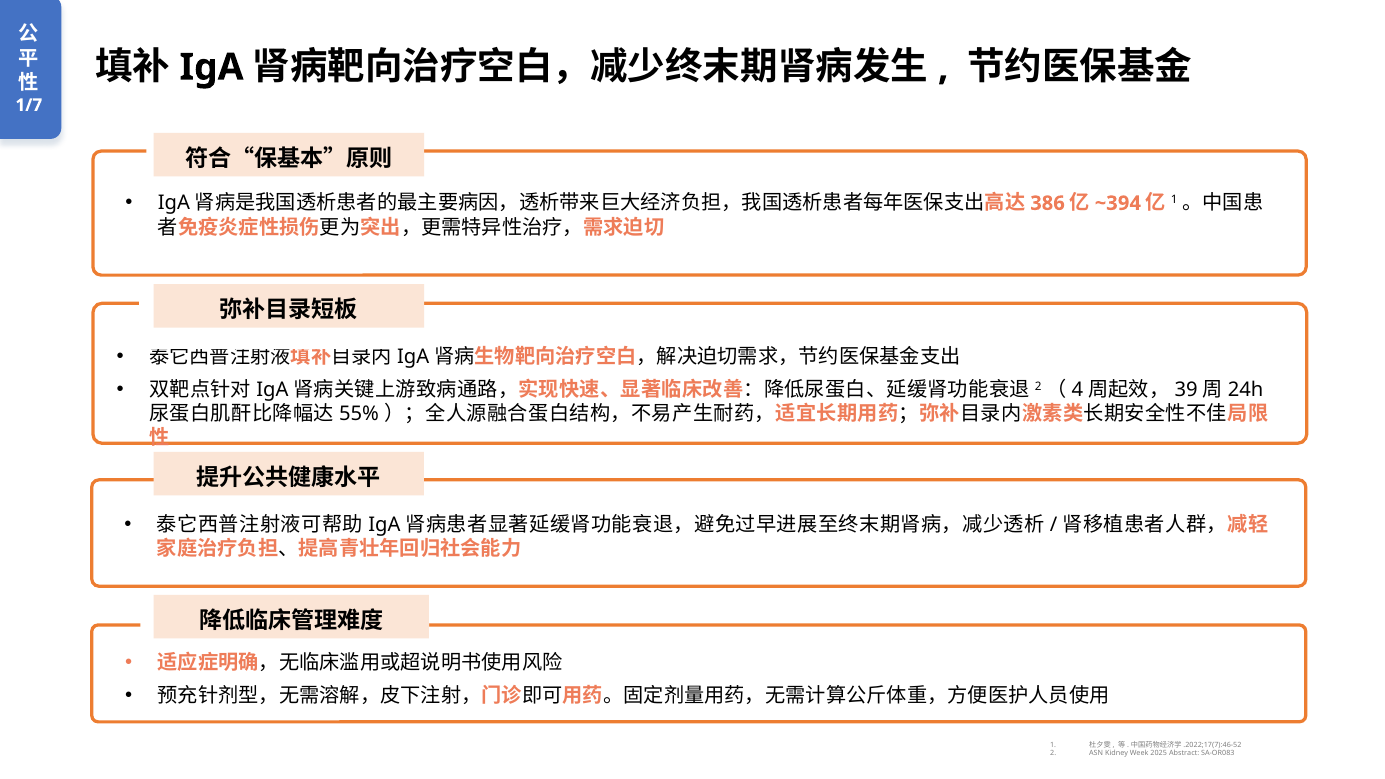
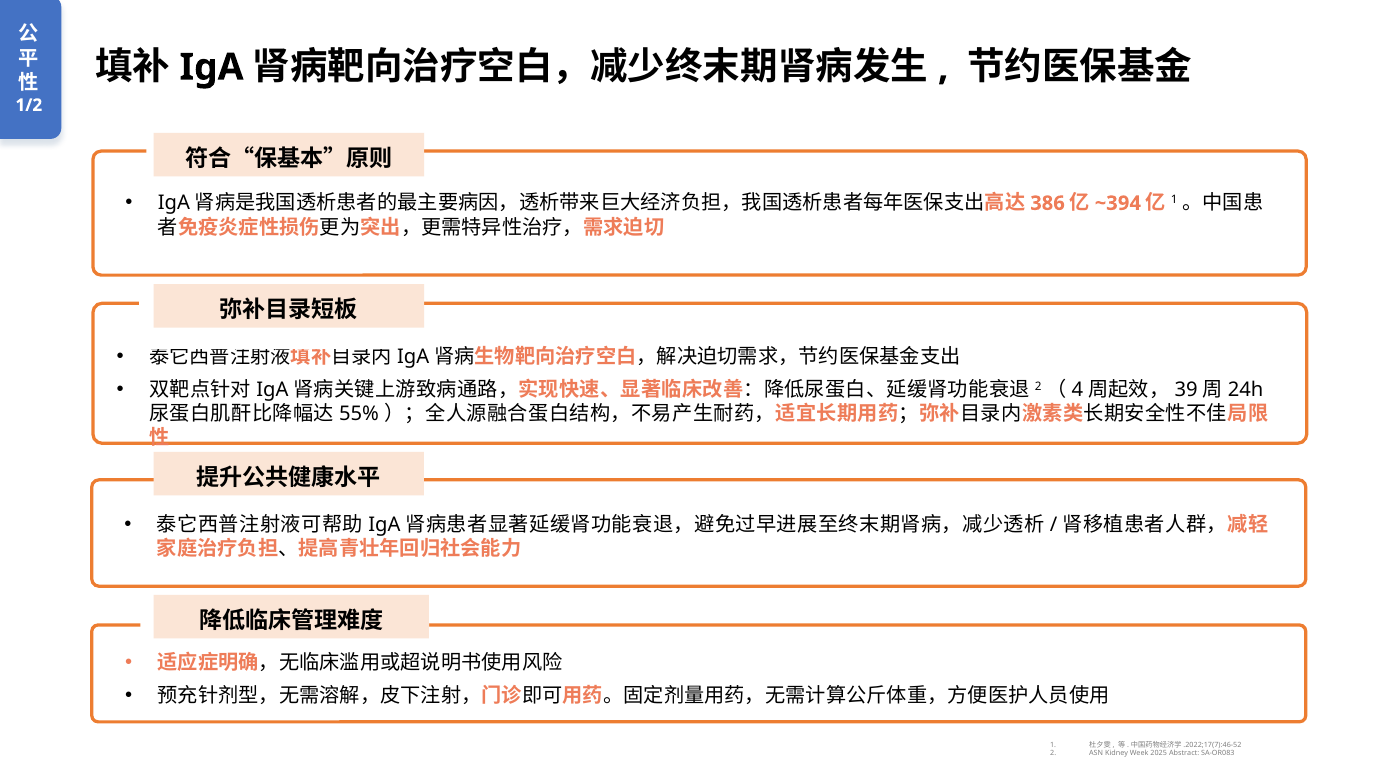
1/7: 1/7 -> 1/2 (29, 105)
